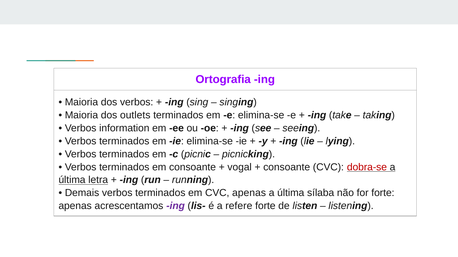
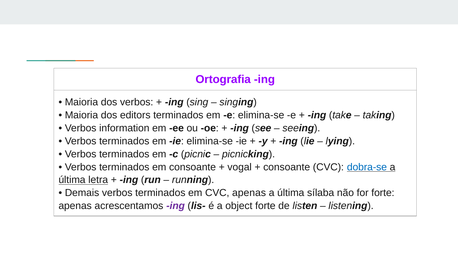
outlets: outlets -> editors (135, 115)
dobra-se colour: red -> blue (367, 167)
refere: refere -> object (239, 206)
